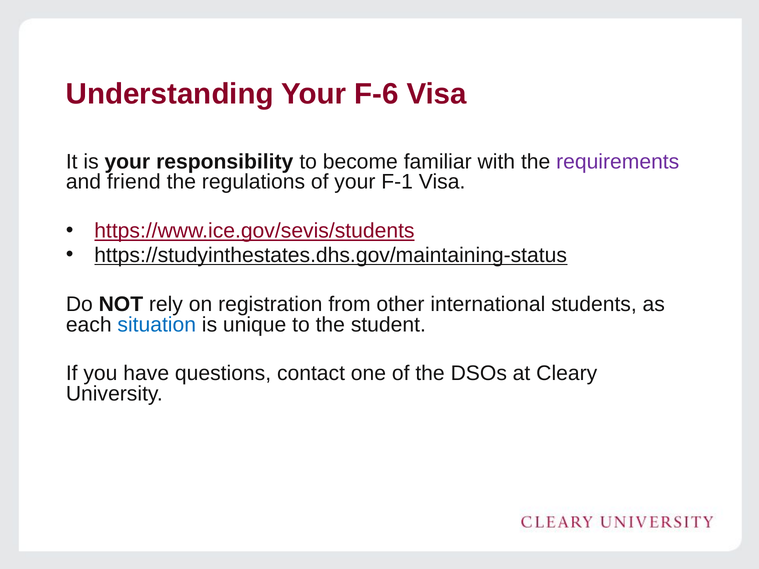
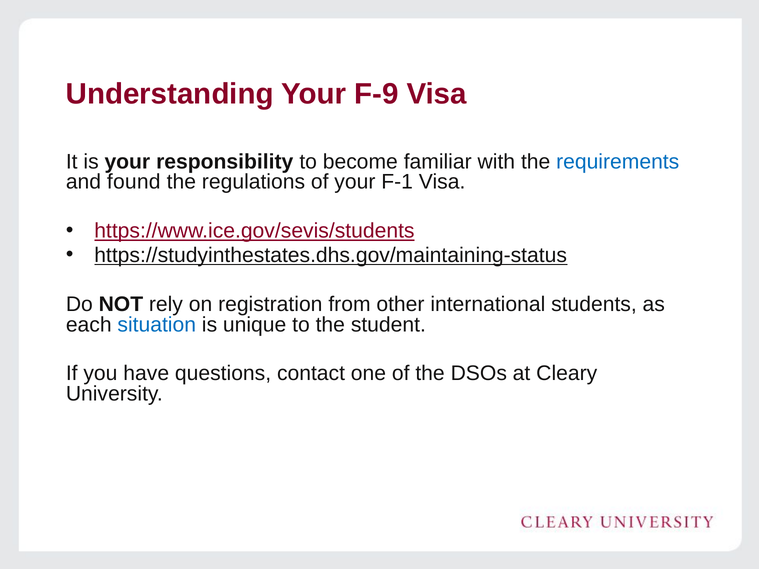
F-6: F-6 -> F-9 (376, 94)
requirements colour: purple -> blue (618, 162)
friend: friend -> found (134, 182)
